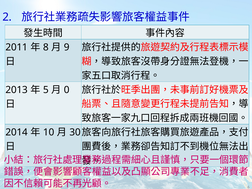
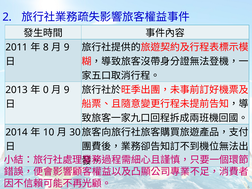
5: 5 -> 0 (46, 90)
0: 0 -> 9 (67, 90)
